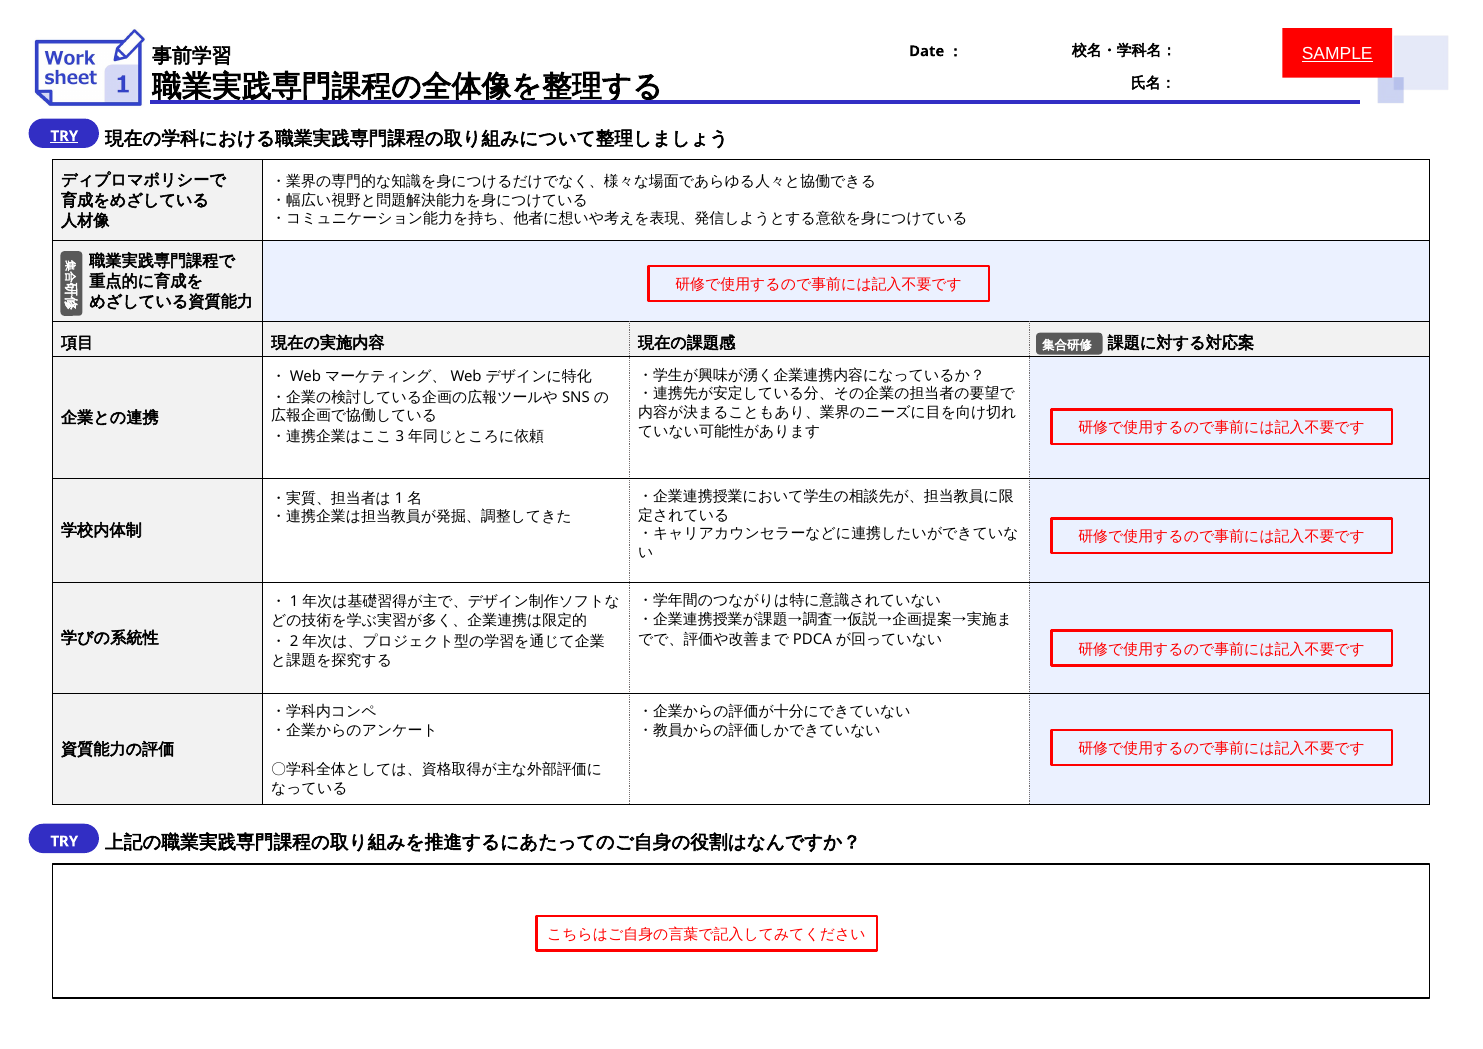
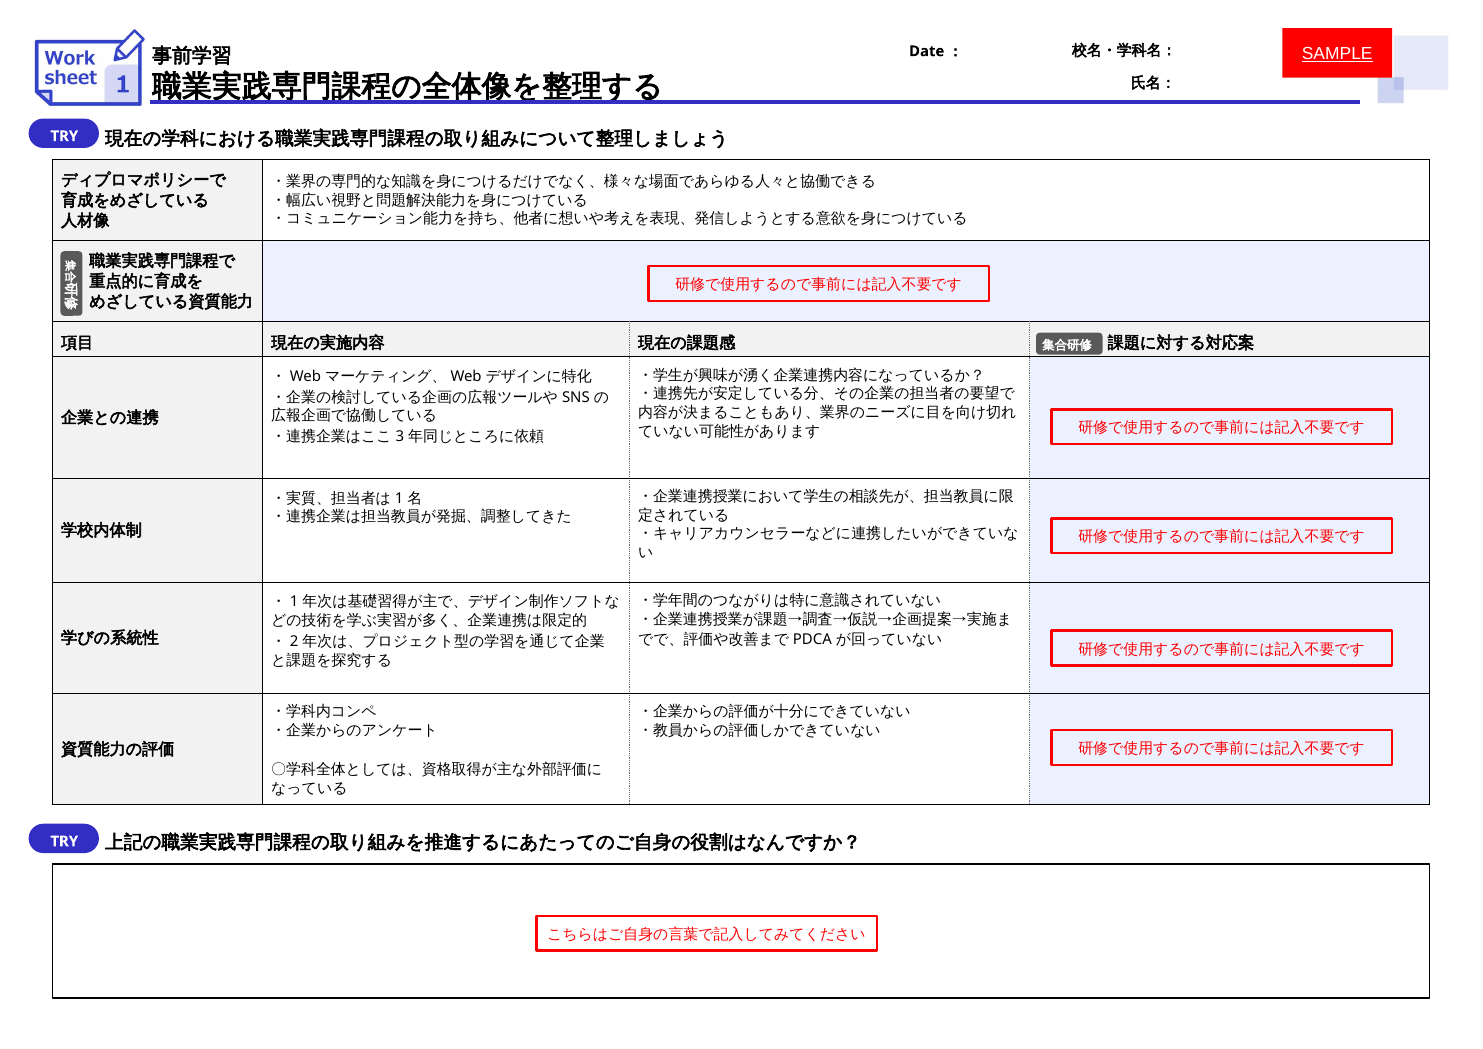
TRY underline: present -> none (64, 136)
